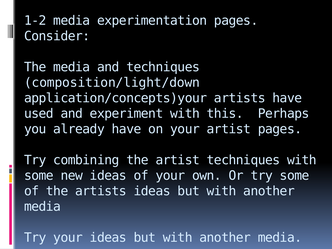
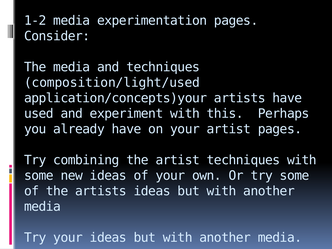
composition/light/down: composition/light/down -> composition/light/used (112, 83)
